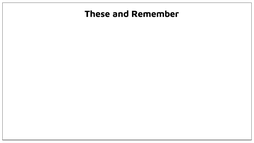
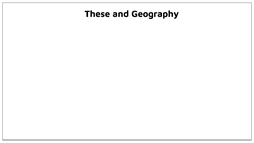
Remember: Remember -> Geography (155, 14)
